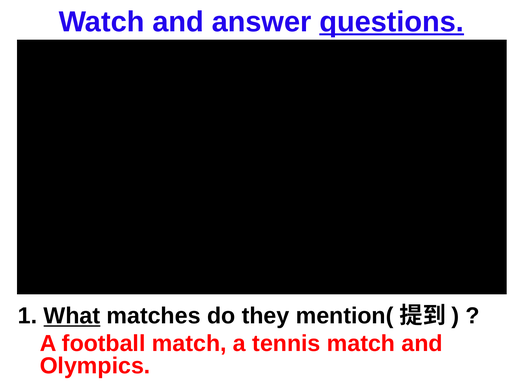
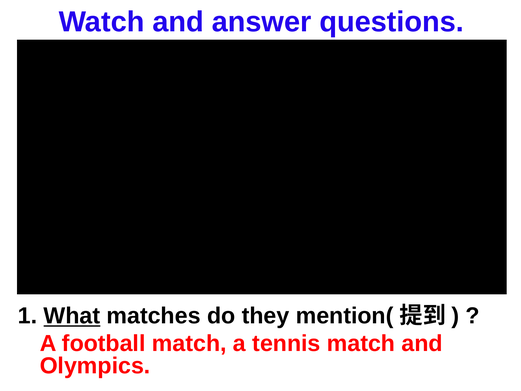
questions underline: present -> none (392, 22)
